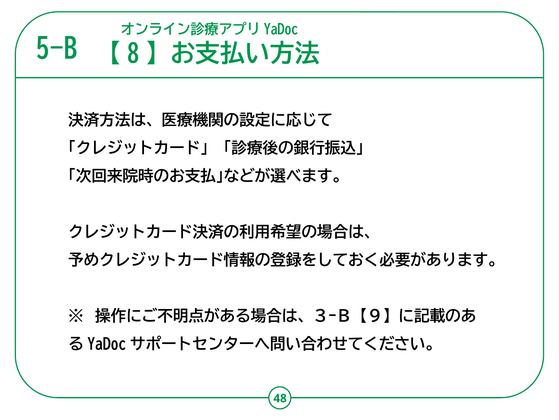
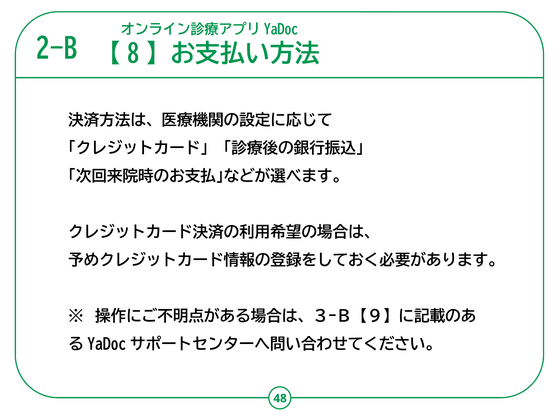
5-B: 5-B -> 2-B (57, 49)
